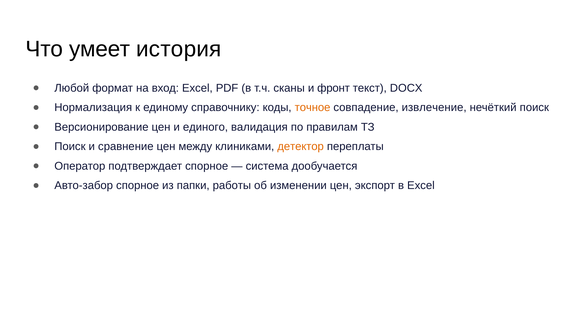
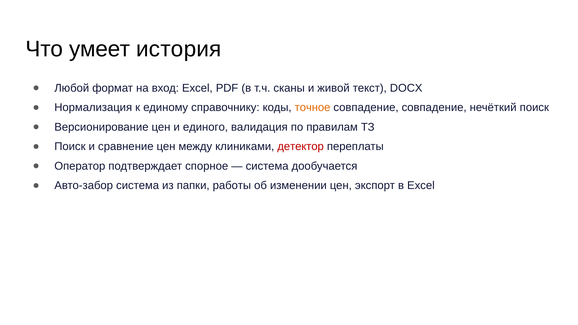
фронт: фронт -> живой (333, 88)
совпадение извлечение: извлечение -> совпадение (434, 108)
детектор colour: orange -> red (301, 147)
Авто-забор спорное: спорное -> система (138, 186)
